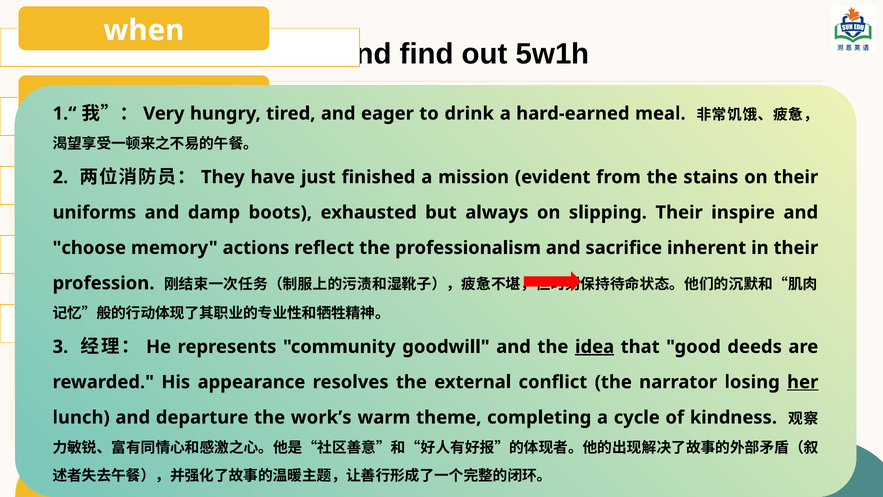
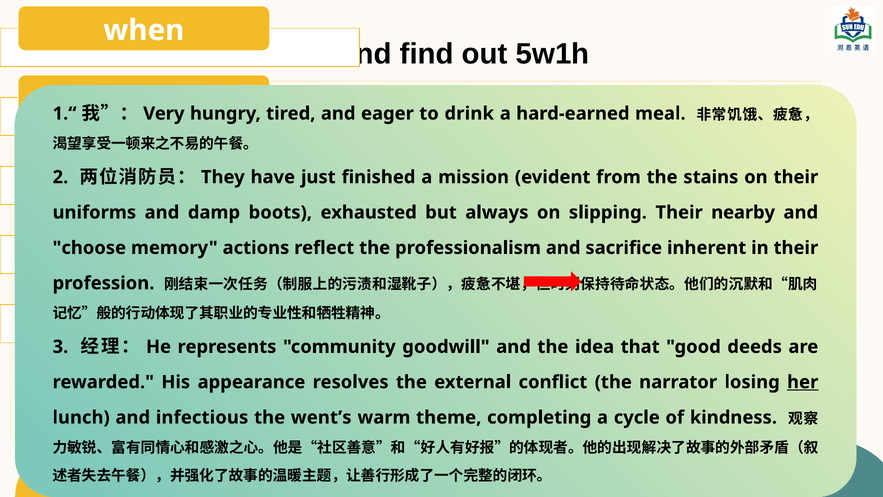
inspire: inspire -> nearby (743, 212)
idea underline: present -> none (595, 347)
departure: departure -> infectious (202, 417)
work’s: work’s -> went’s (321, 417)
